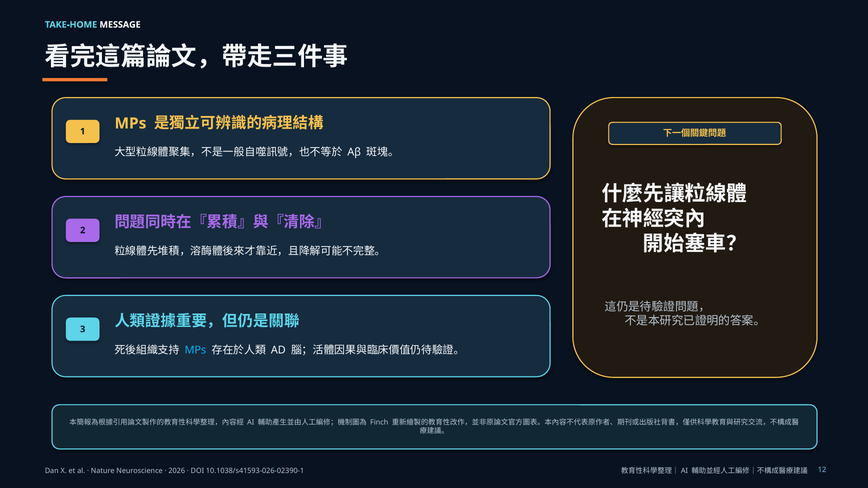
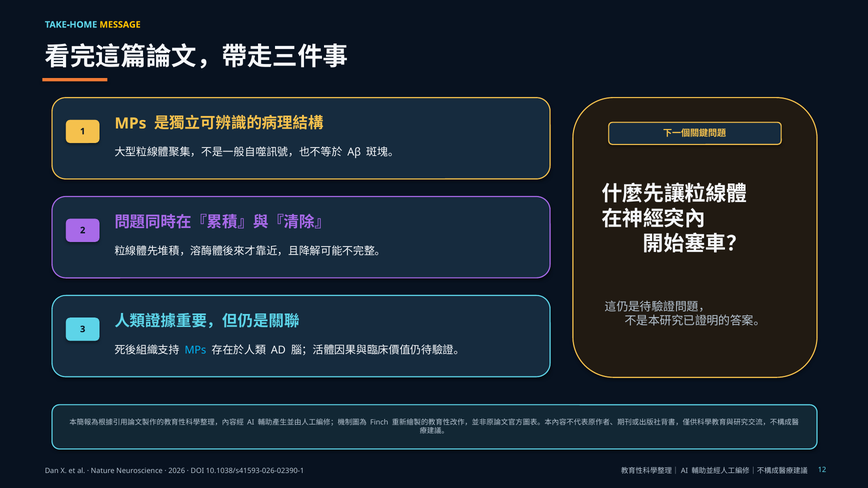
MESSAGE colour: white -> yellow (120, 25)
